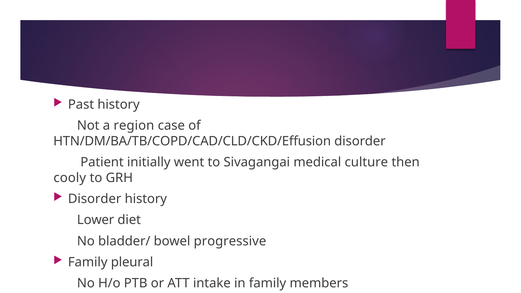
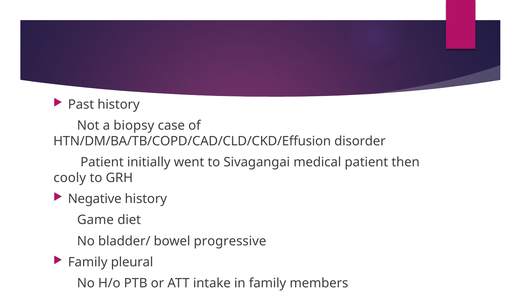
region: region -> biopsy (134, 126)
medical culture: culture -> patient (366, 162)
Disorder: Disorder -> Negative (95, 199)
Lower: Lower -> Game (95, 220)
